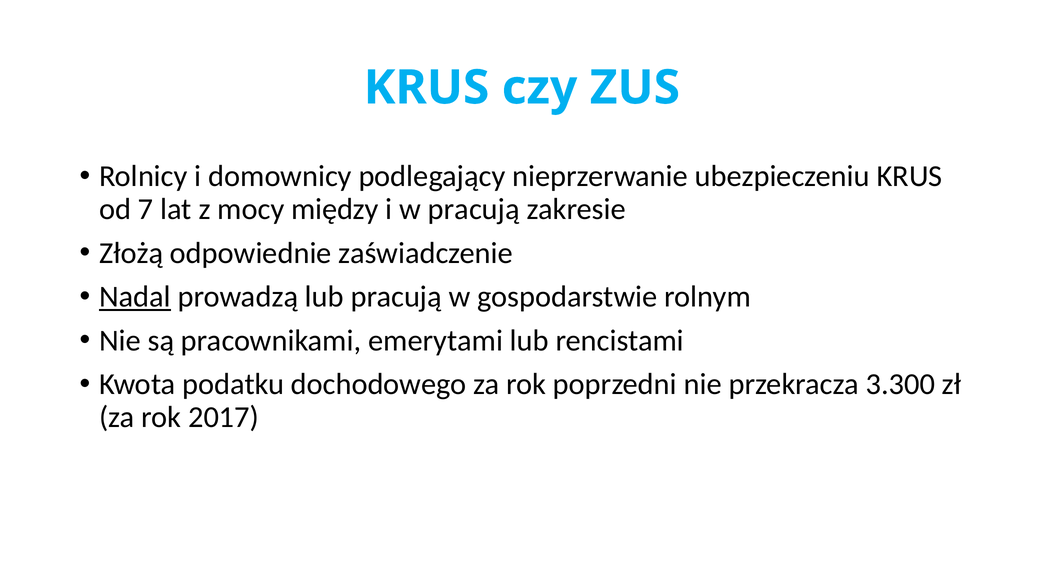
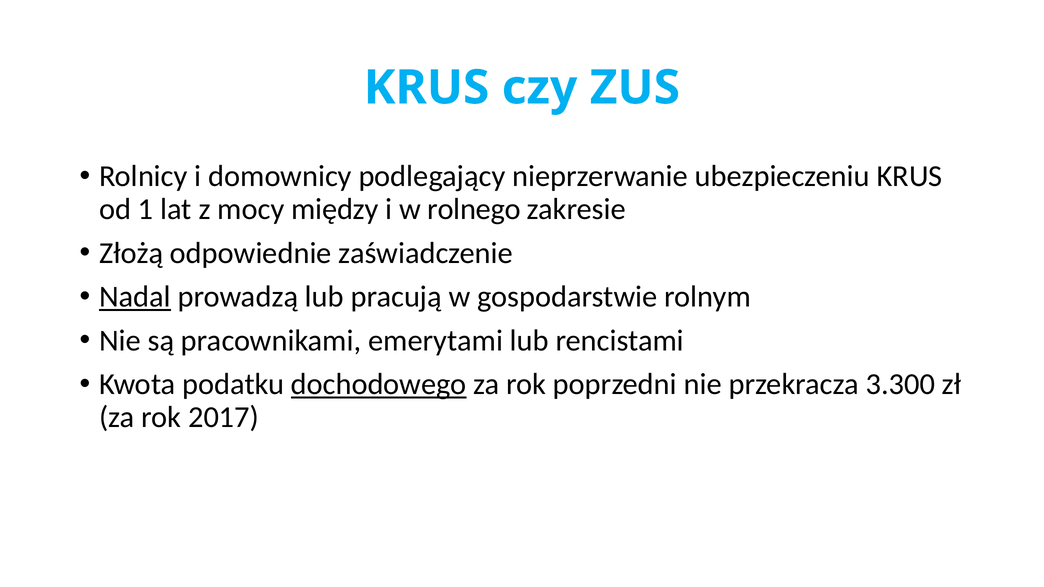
7: 7 -> 1 (146, 209)
w pracują: pracują -> rolnego (474, 209)
dochodowego underline: none -> present (379, 384)
